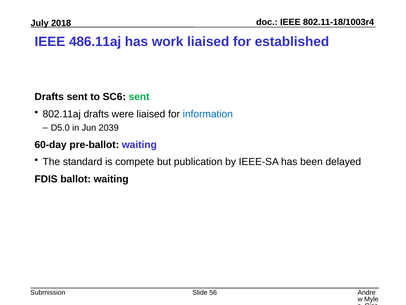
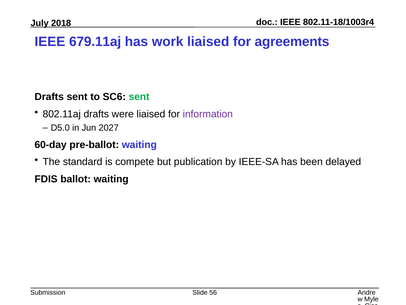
486.11aj: 486.11aj -> 679.11aj (95, 42)
established: established -> agreements (292, 42)
information colour: blue -> purple (208, 114)
2039: 2039 -> 2027 (109, 128)
